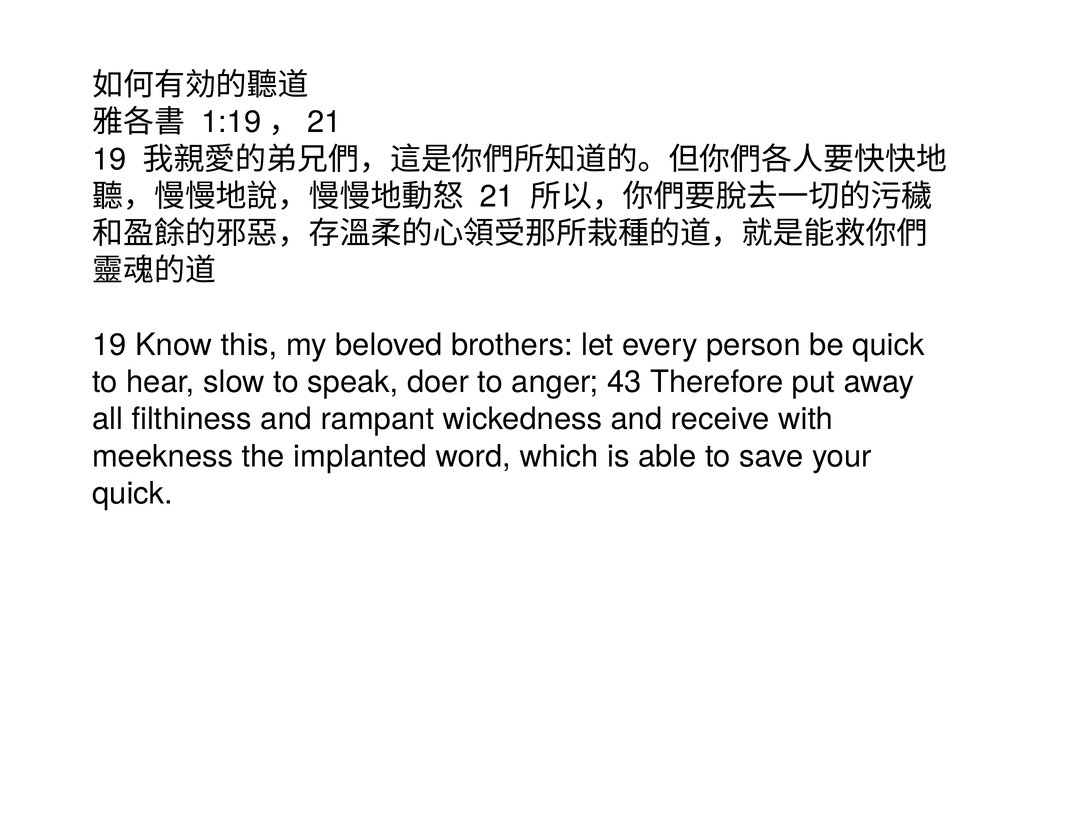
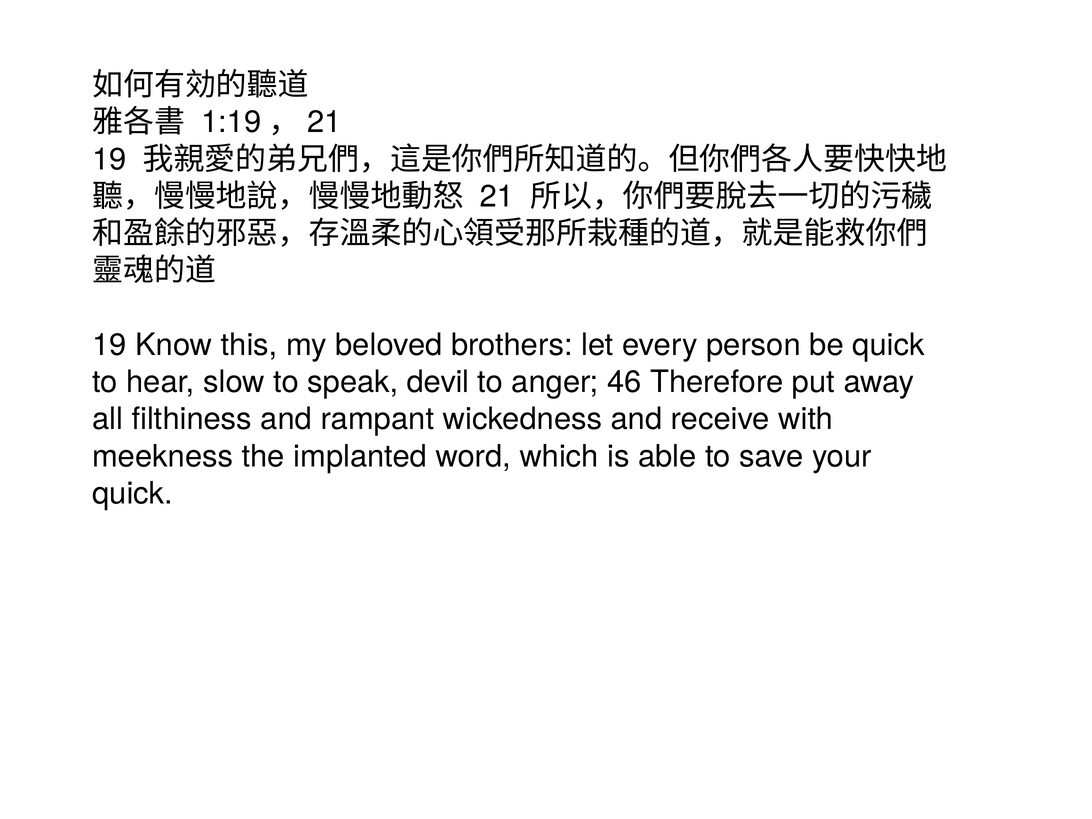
doer: doer -> devil (438, 382)
43: 43 -> 46 (624, 382)
